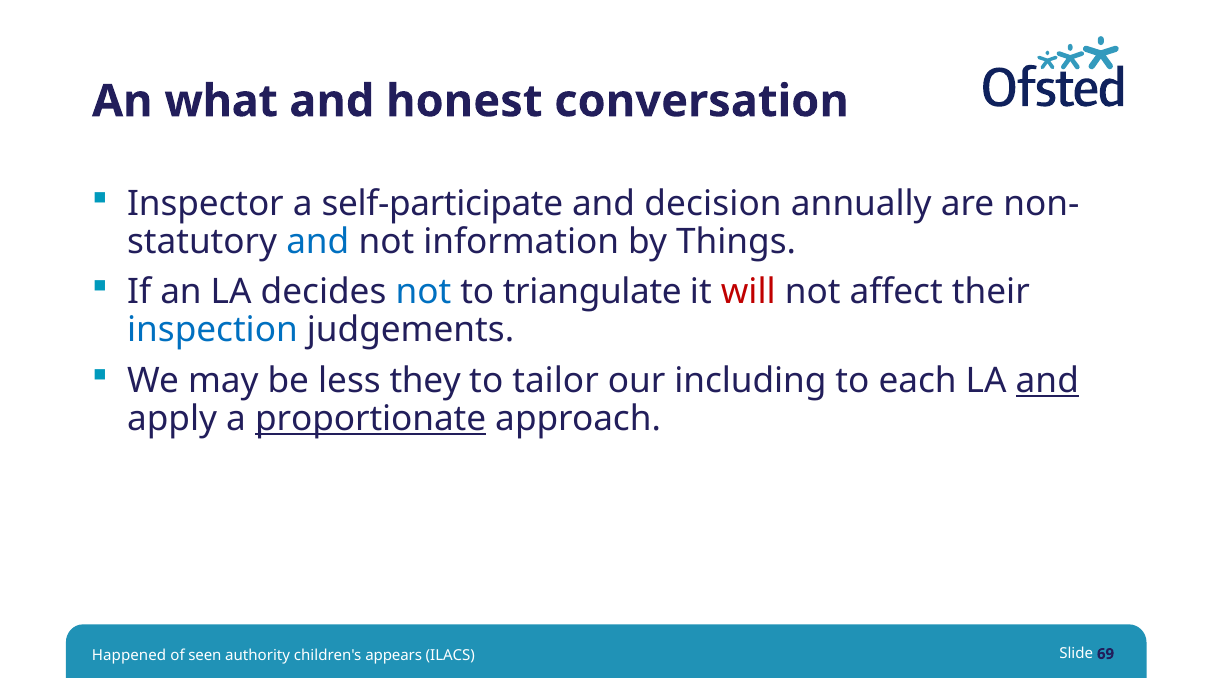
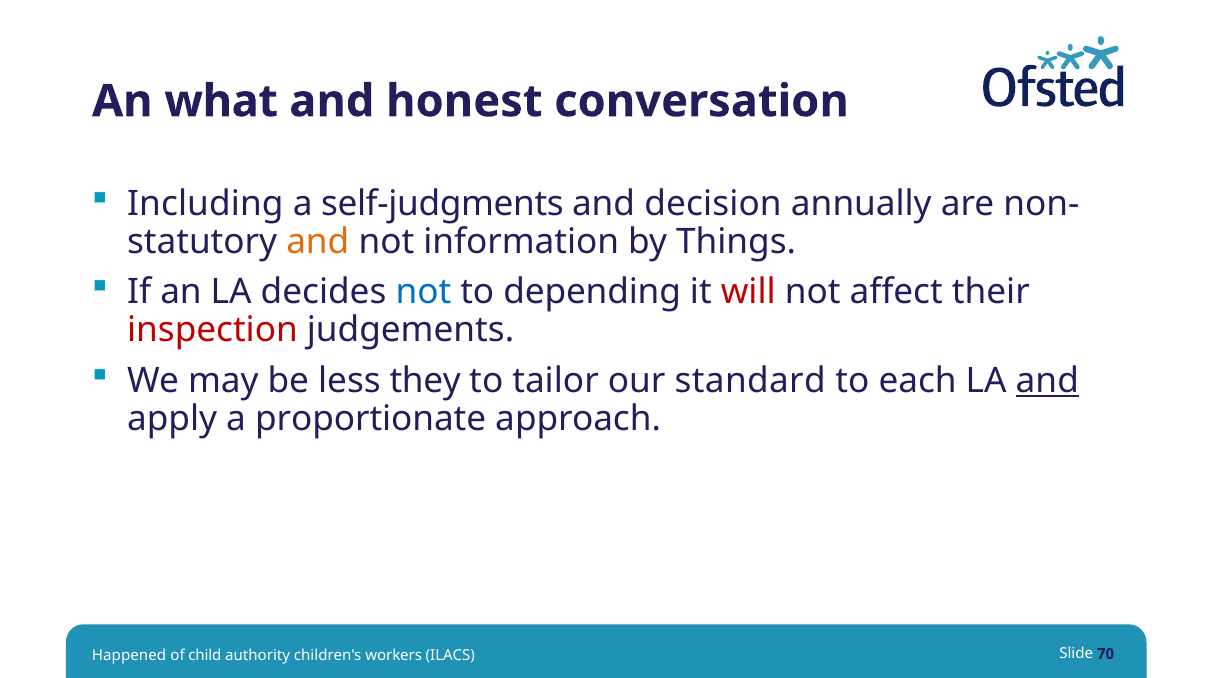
Inspector: Inspector -> Including (205, 204)
self-participate: self-participate -> self-judgments (442, 204)
and colour: blue -> orange (318, 242)
triangulate: triangulate -> depending (592, 292)
inspection colour: blue -> red (212, 330)
including: including -> standard (750, 381)
proportionate underline: present -> none (371, 419)
seen: seen -> child (205, 656)
appears: appears -> workers (394, 656)
69: 69 -> 70 (1106, 654)
